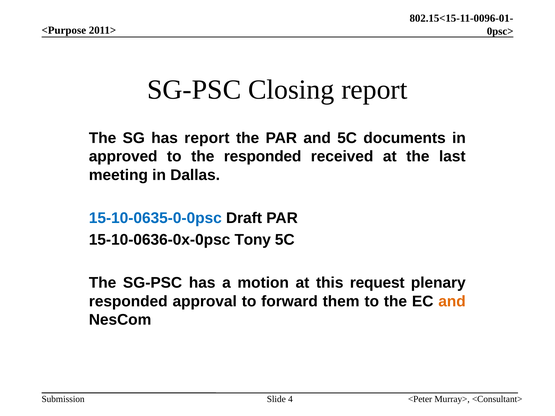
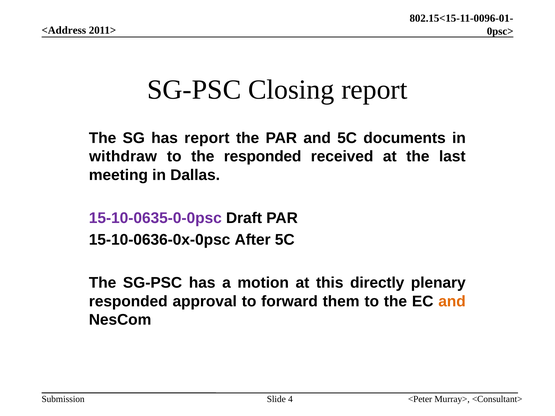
<Purpose: <Purpose -> <Address (64, 30)
approved: approved -> withdraw (123, 157)
15-10-0635-0-0psc colour: blue -> purple (155, 218)
Tony: Tony -> After (253, 240)
request: request -> directly (377, 283)
